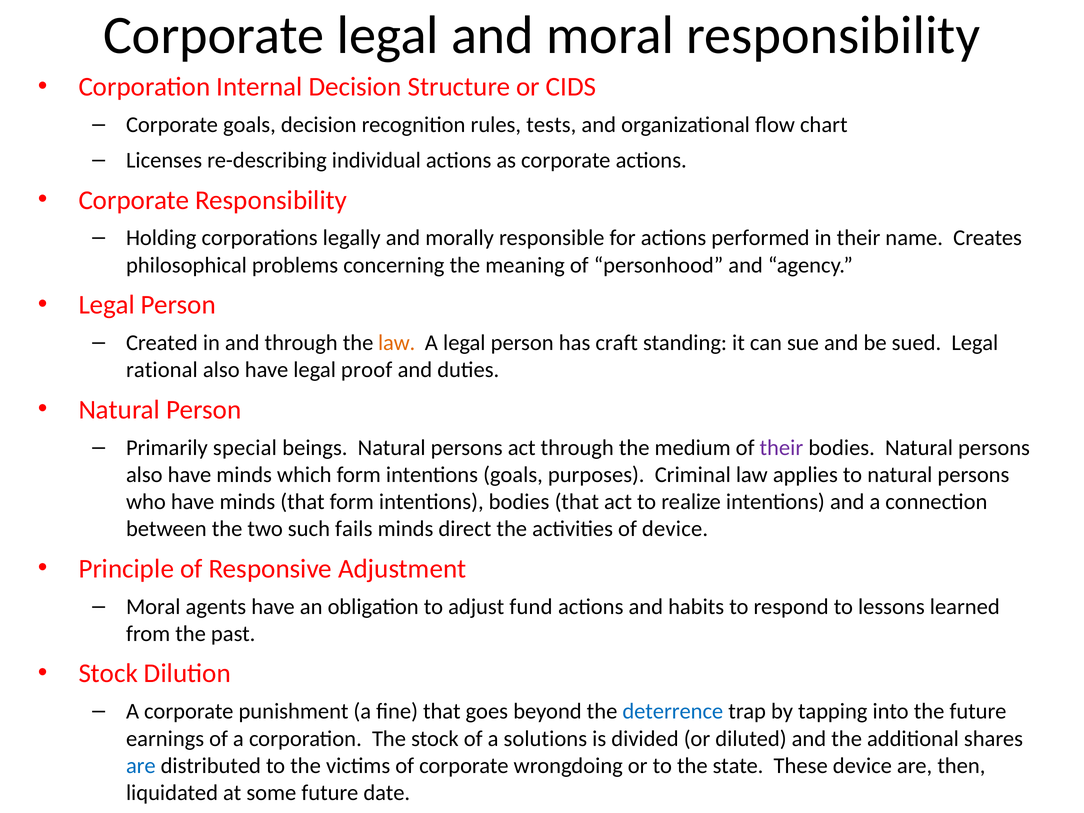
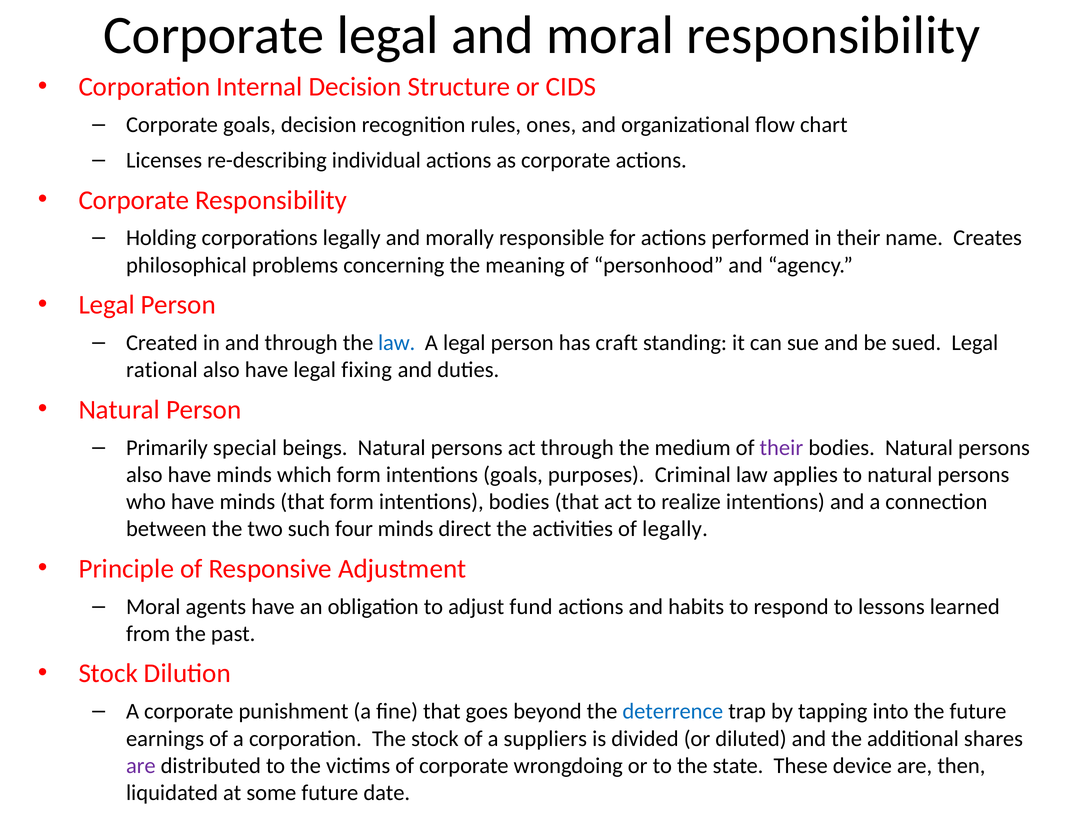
tests: tests -> ones (551, 125)
law colour: orange -> blue (397, 343)
proof: proof -> fixing (367, 370)
fails: fails -> four (354, 529)
of device: device -> legally (675, 529)
solutions: solutions -> suppliers (545, 739)
are colour: blue -> purple (141, 766)
